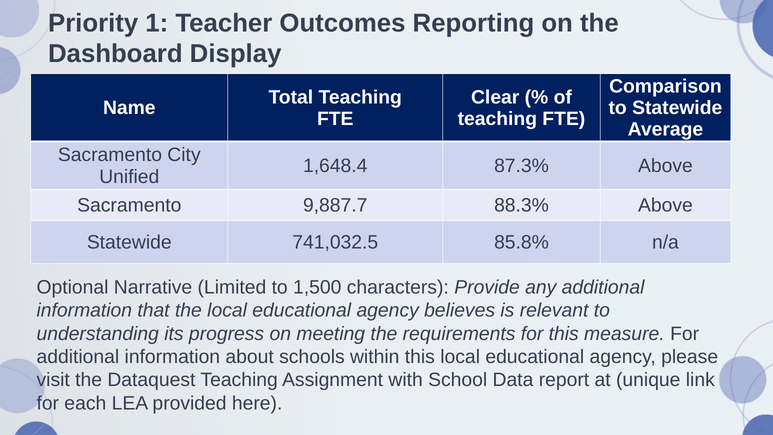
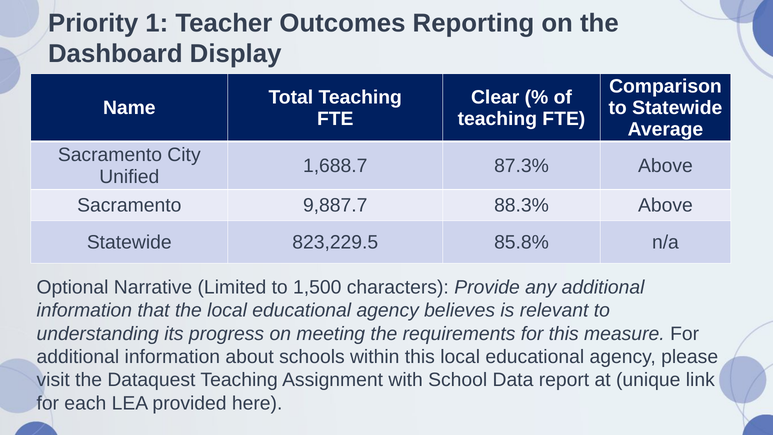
1,648.4: 1,648.4 -> 1,688.7 (335, 166)
741,032.5: 741,032.5 -> 823,229.5 (335, 242)
